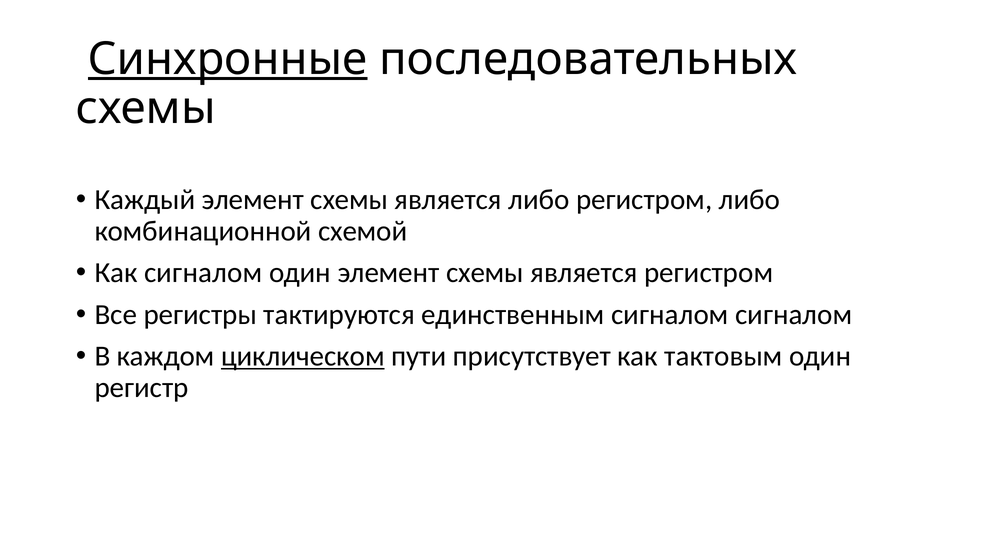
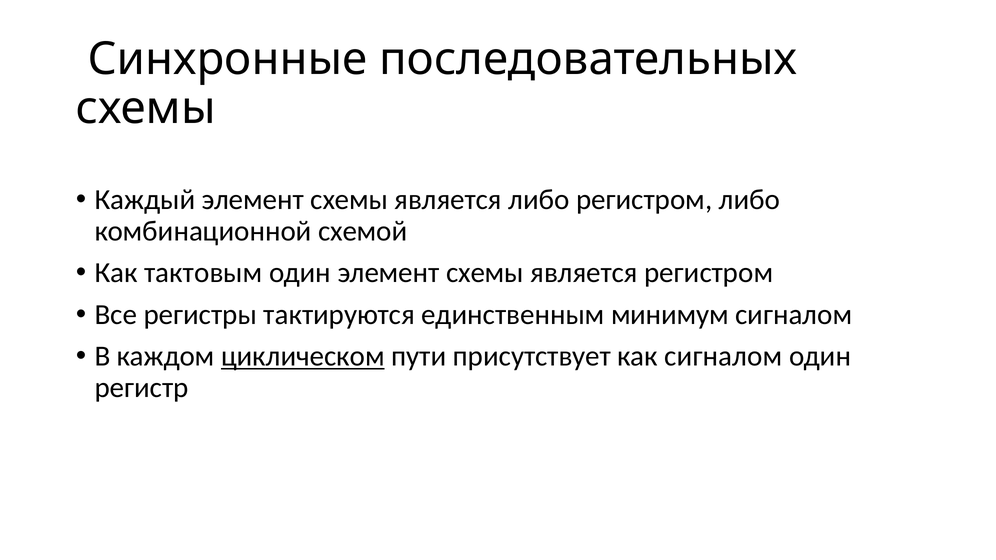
Синхронные underline: present -> none (228, 59)
Как сигналом: сигналом -> тактовым (203, 273)
единственным сигналом: сигналом -> минимум (670, 315)
как тактовым: тактовым -> сигналом (723, 356)
